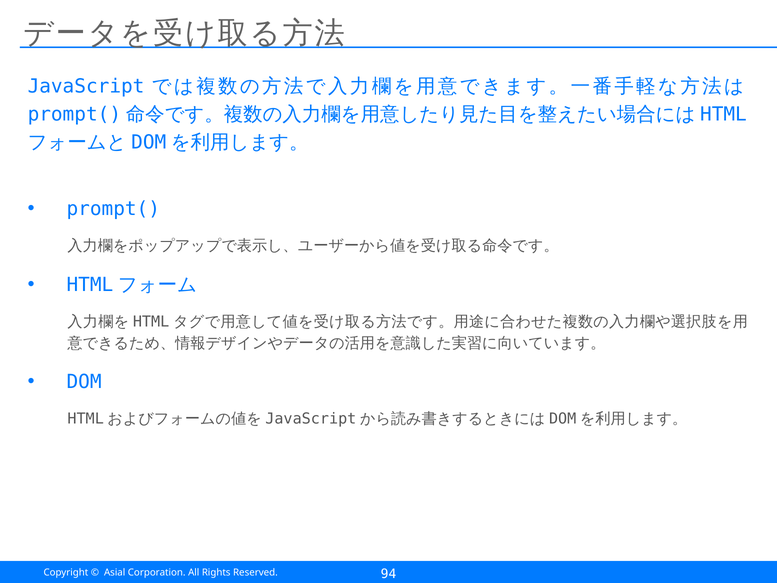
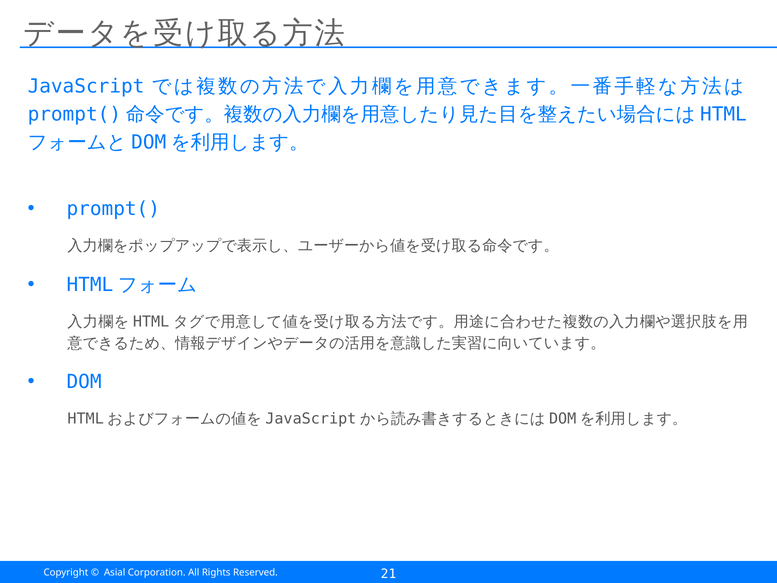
94: 94 -> 21 (389, 574)
